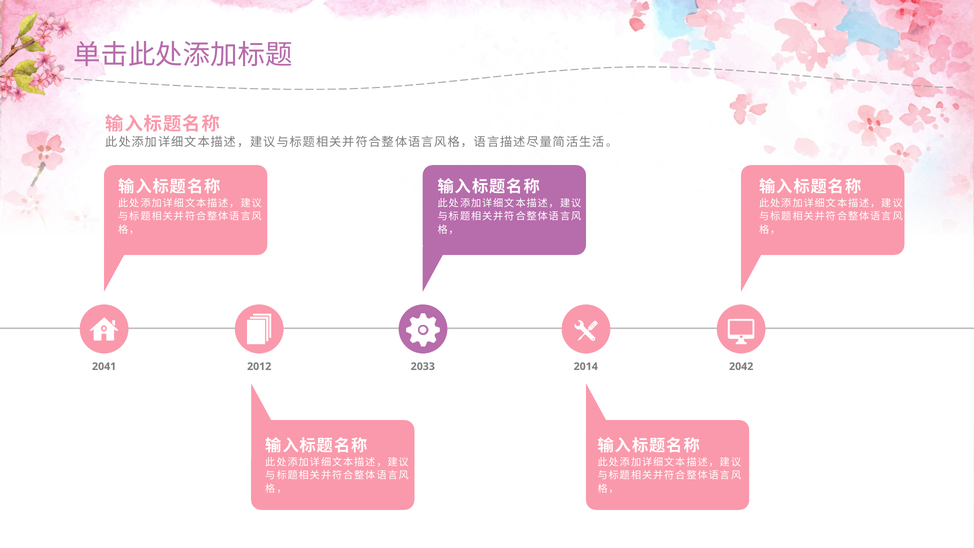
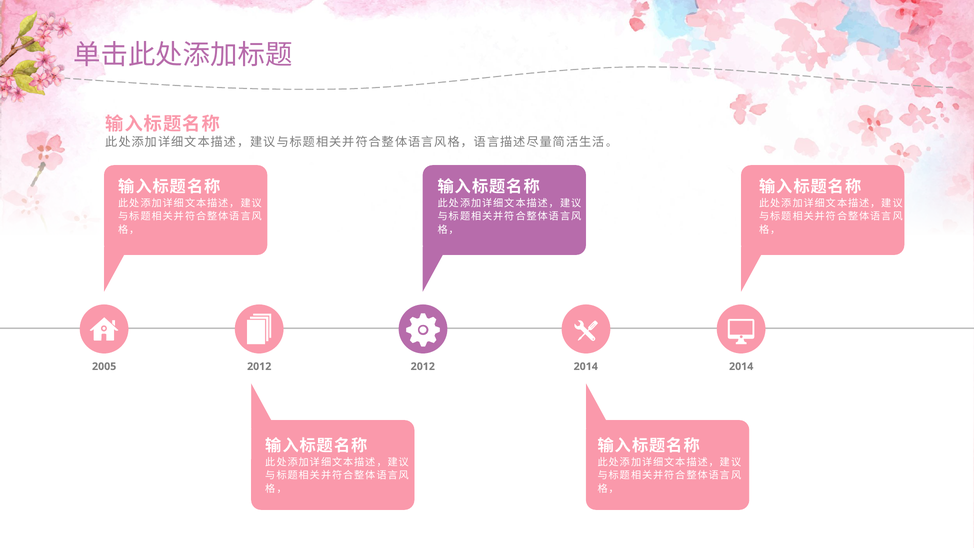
2041: 2041 -> 2005 (104, 366)
2012 2033: 2033 -> 2012 (423, 366)
2014 2042: 2042 -> 2014 (741, 366)
